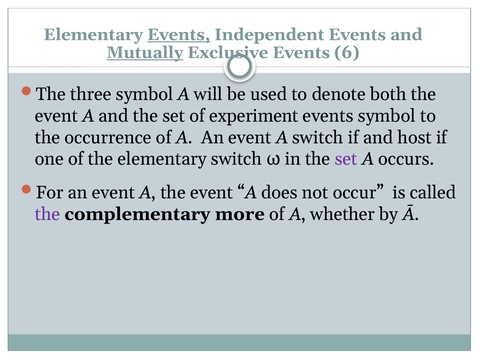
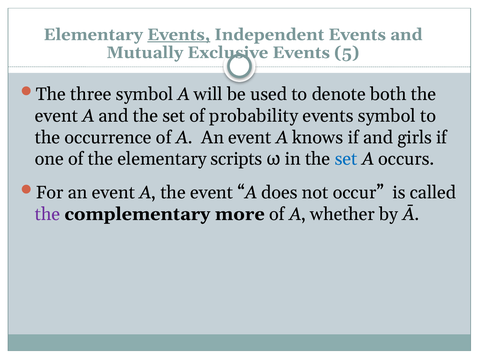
Mutually underline: present -> none (145, 53)
6: 6 -> 5 (347, 53)
experiment: experiment -> probability (254, 116)
A switch: switch -> knows (318, 138)
host: host -> girls (415, 138)
elementary switch: switch -> scripts (236, 159)
set colour: purple -> blue (346, 159)
